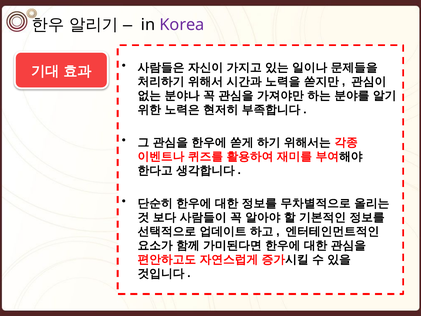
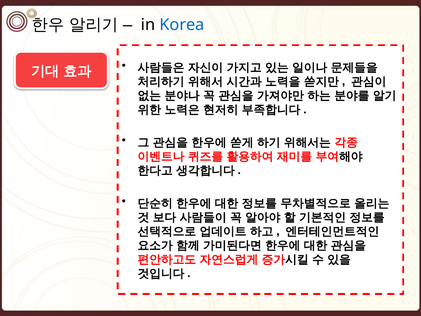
Korea colour: purple -> blue (182, 25)
